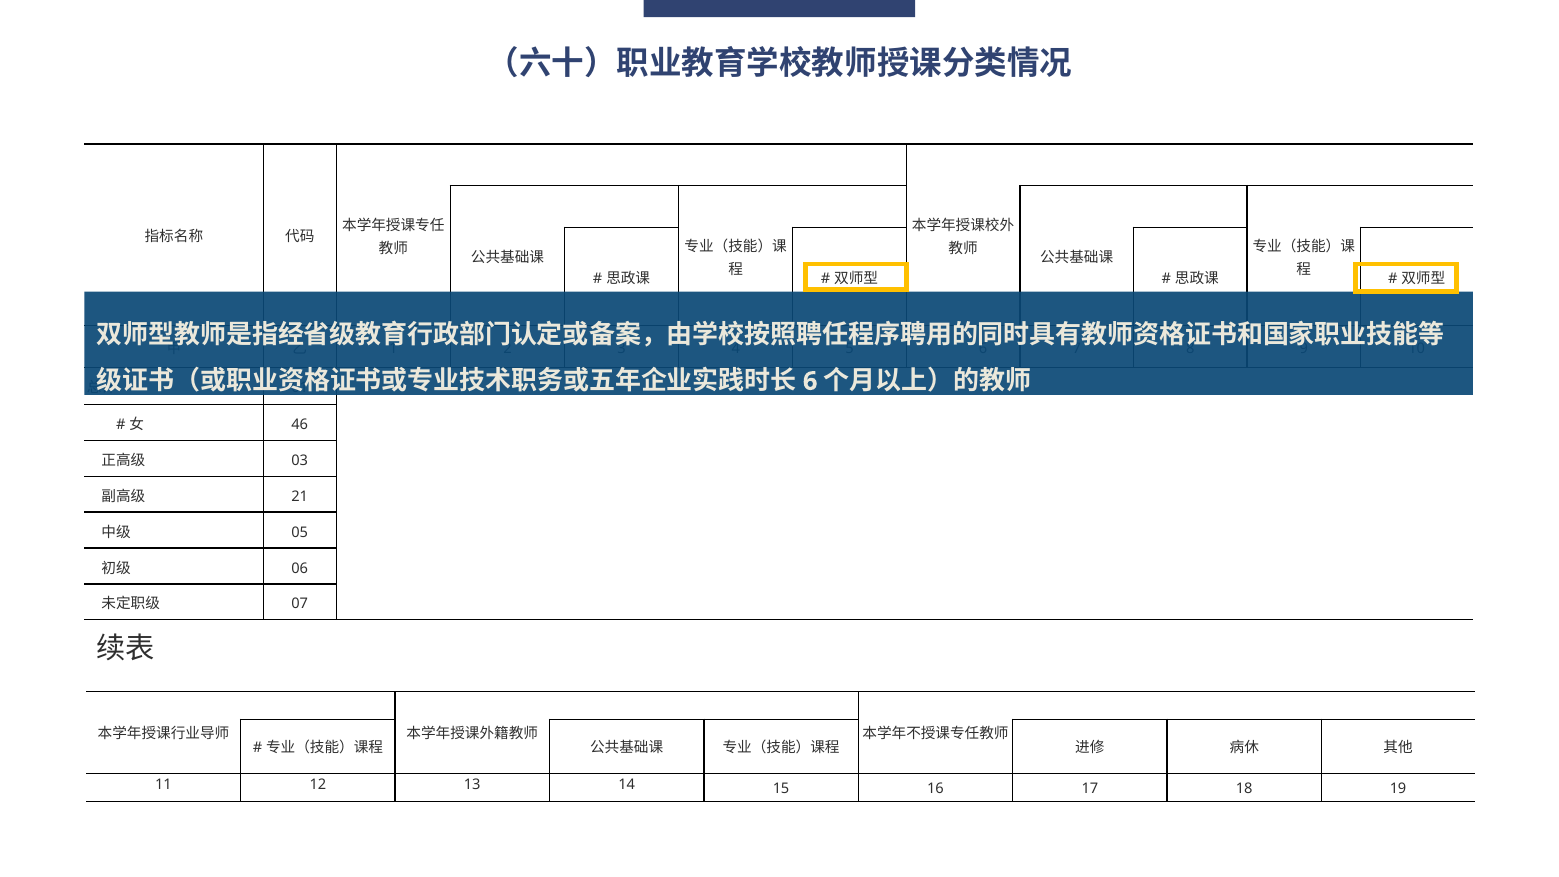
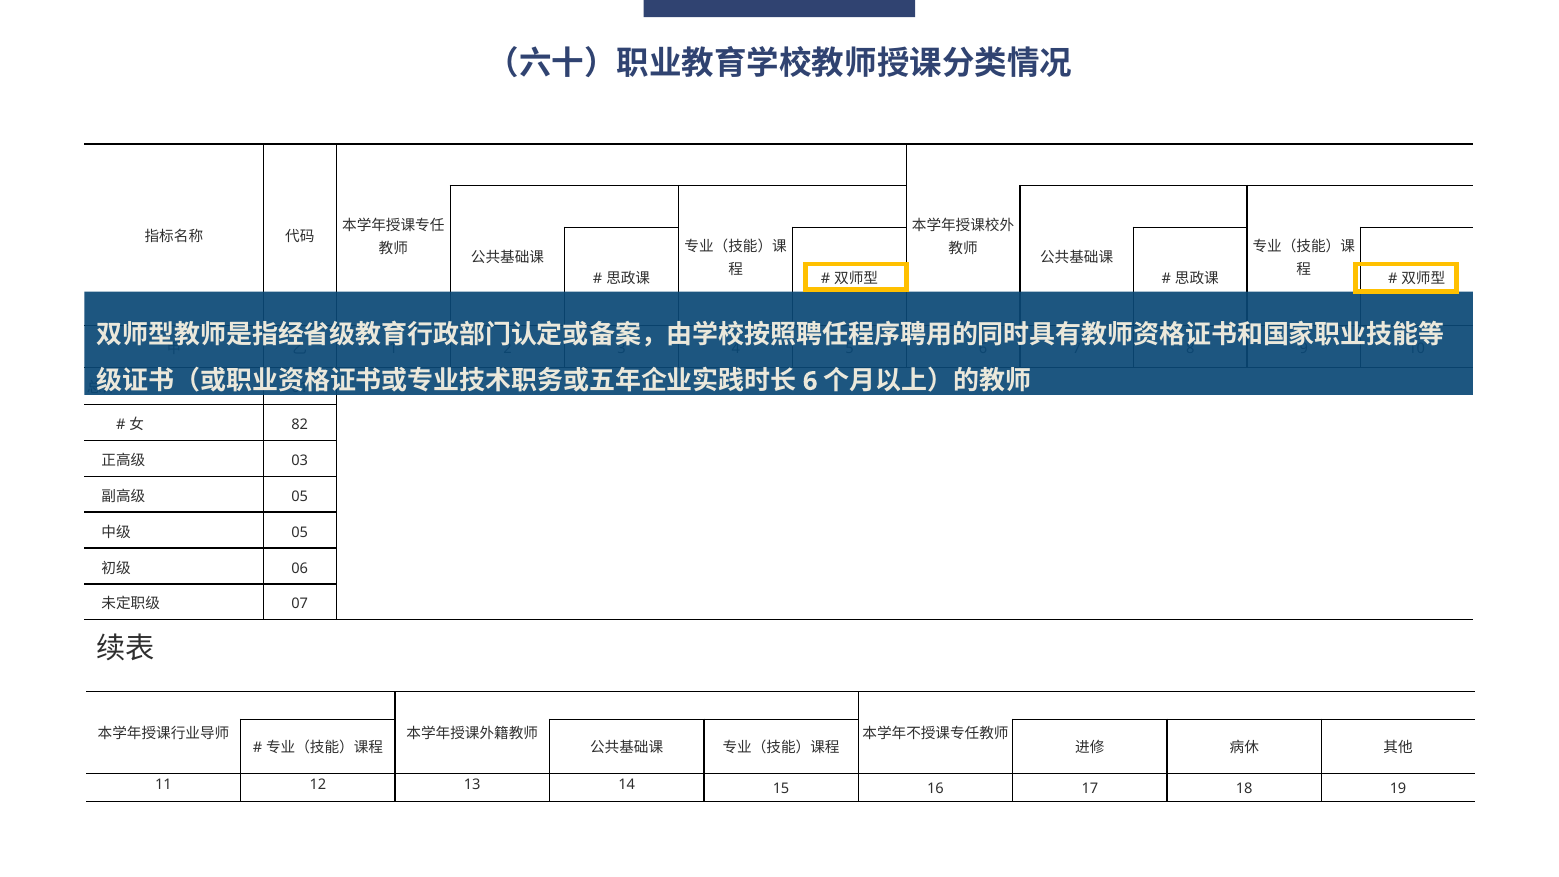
46: 46 -> 82 (300, 425)
21: 21 -> 05 (300, 496)
